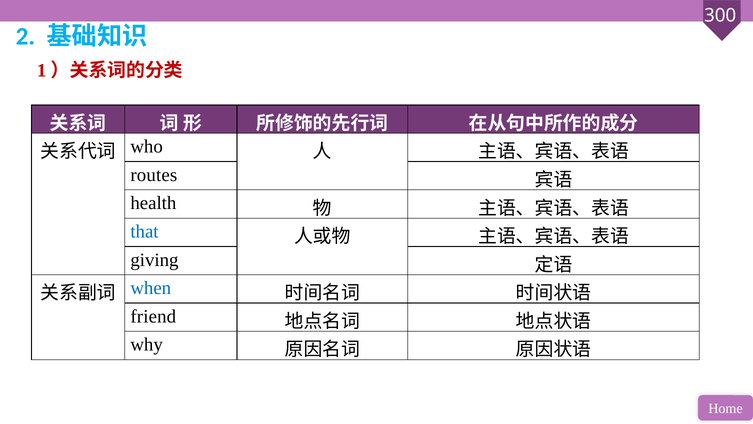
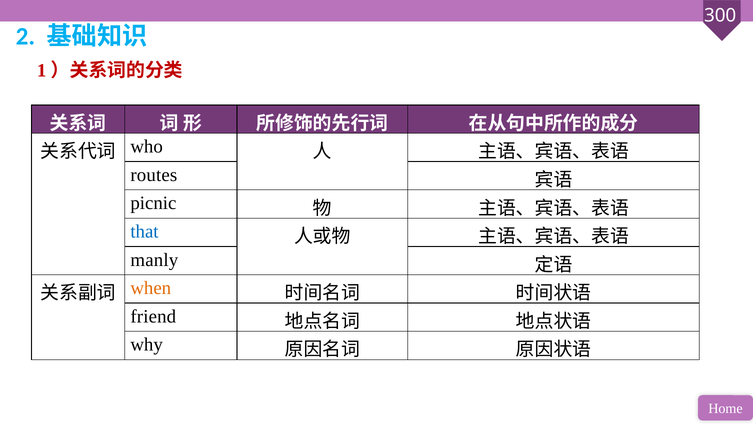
health: health -> picnic (153, 203)
giving: giving -> manly (154, 260)
when colour: blue -> orange (151, 288)
